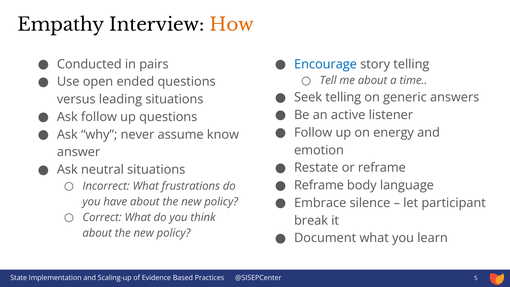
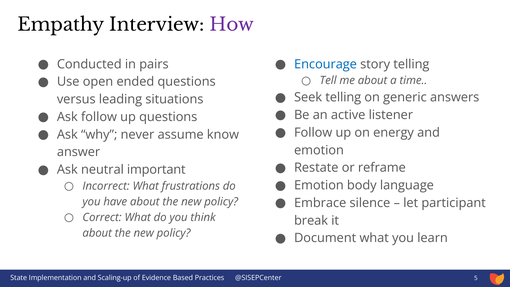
How colour: orange -> purple (232, 25)
neutral situations: situations -> important (156, 170)
Reframe: Reframe -> Emotion (319, 185)
